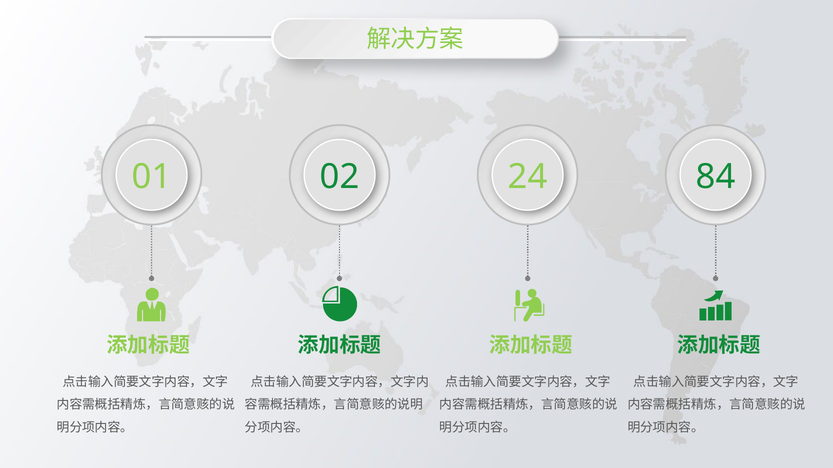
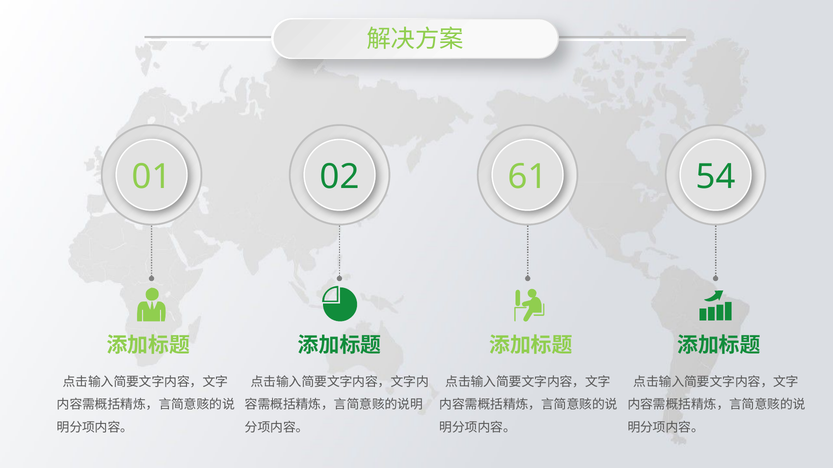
24: 24 -> 61 (528, 177)
84: 84 -> 54 (716, 177)
